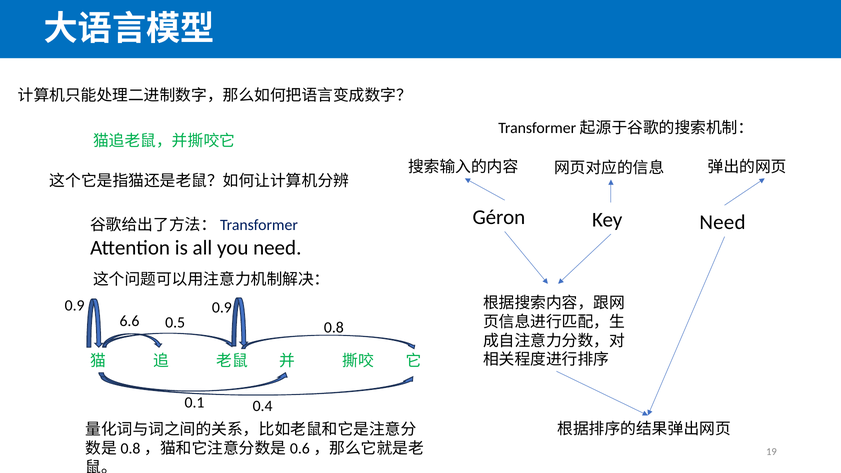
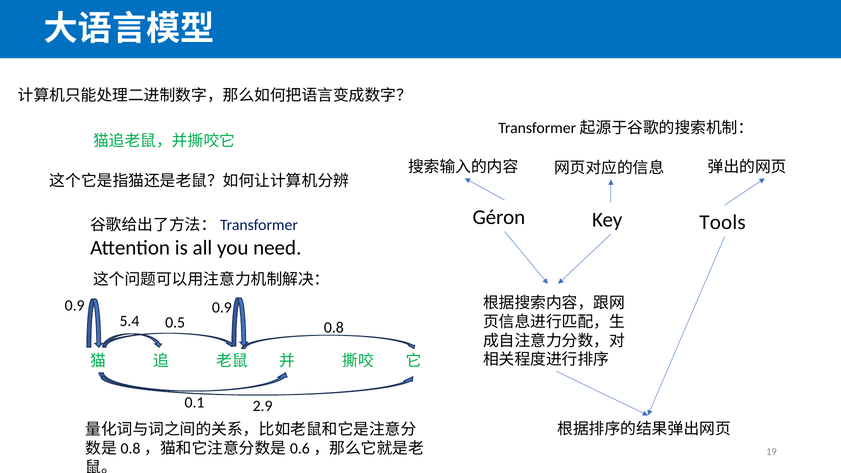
Key Need: Need -> Tools (722, 222)
6.6: 6.6 -> 5.4 (129, 321)
0.4: 0.4 -> 2.9 (263, 406)
